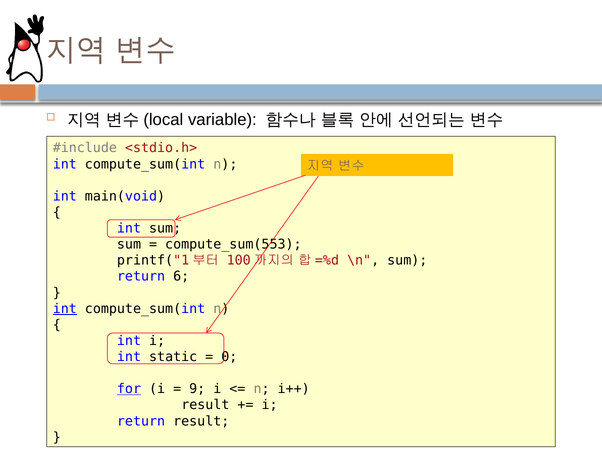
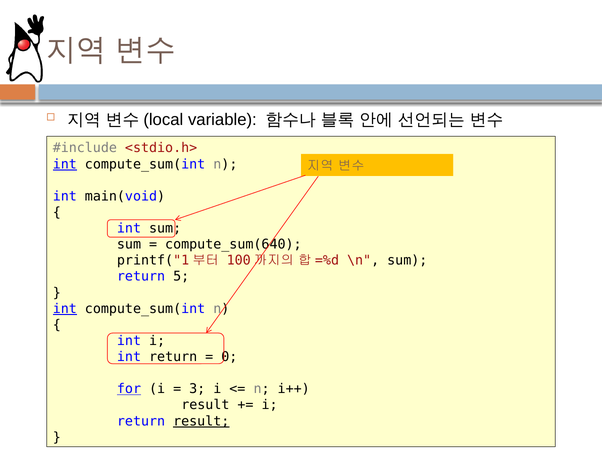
int underline: none -> present (65, 164)
compute_sum(553: compute_sum(553 -> compute_sum(640 (233, 244)
6: 6 -> 5 (181, 276)
int static: static -> return (173, 356)
9: 9 -> 3 (197, 389)
result underline: none -> present (201, 421)
